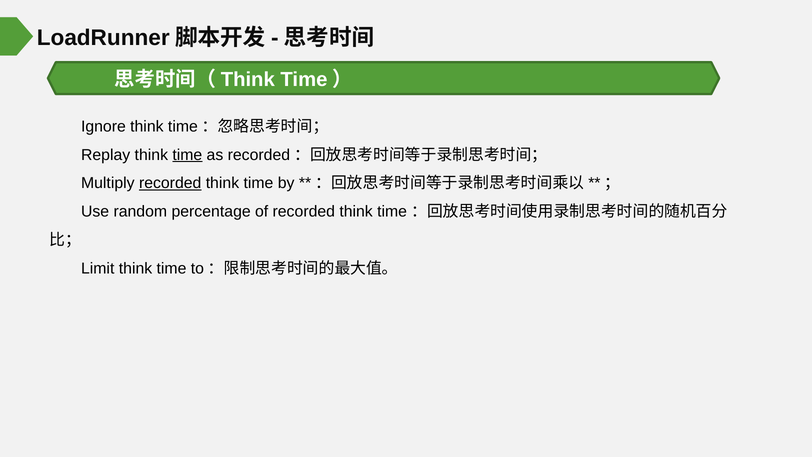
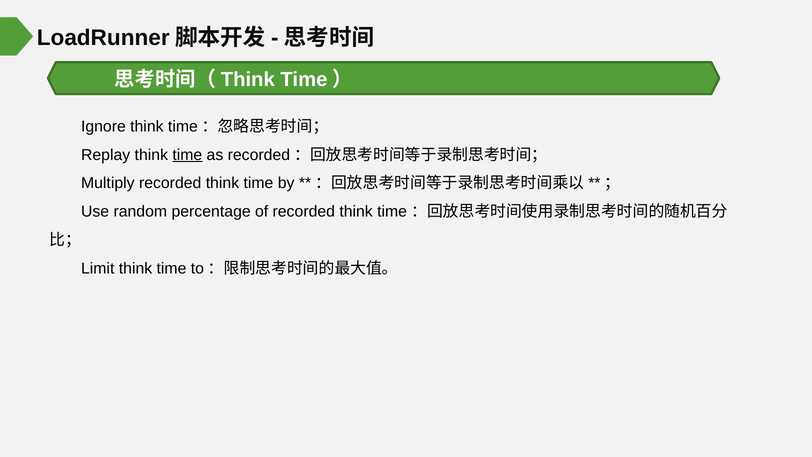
recorded underline: present -> none (170, 183)
